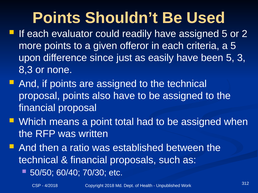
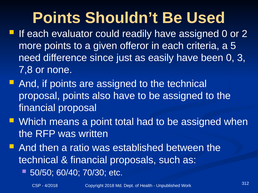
assigned 5: 5 -> 0 (225, 34)
upon: upon -> need (30, 58)
been 5: 5 -> 0 (230, 58)
8,3: 8,3 -> 7,8 (26, 70)
